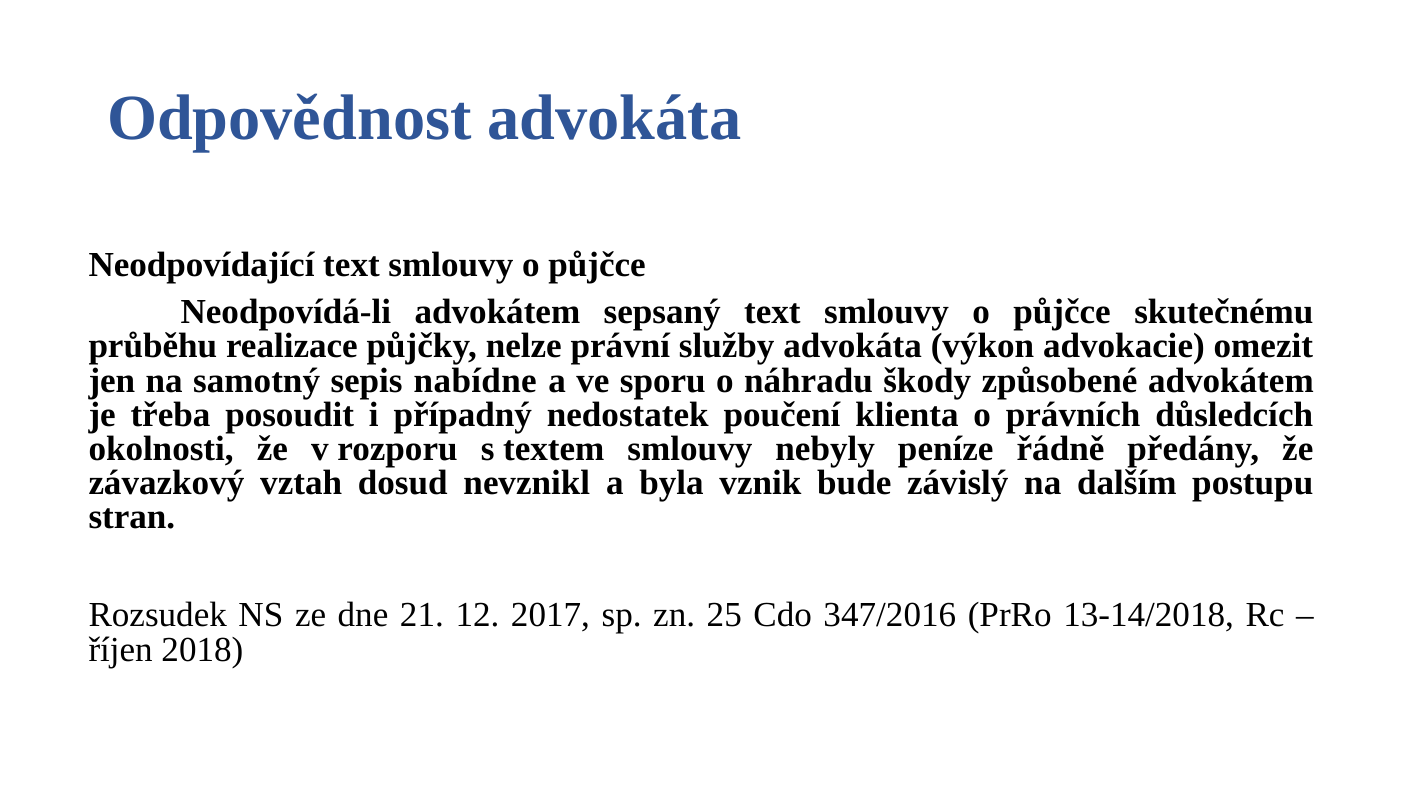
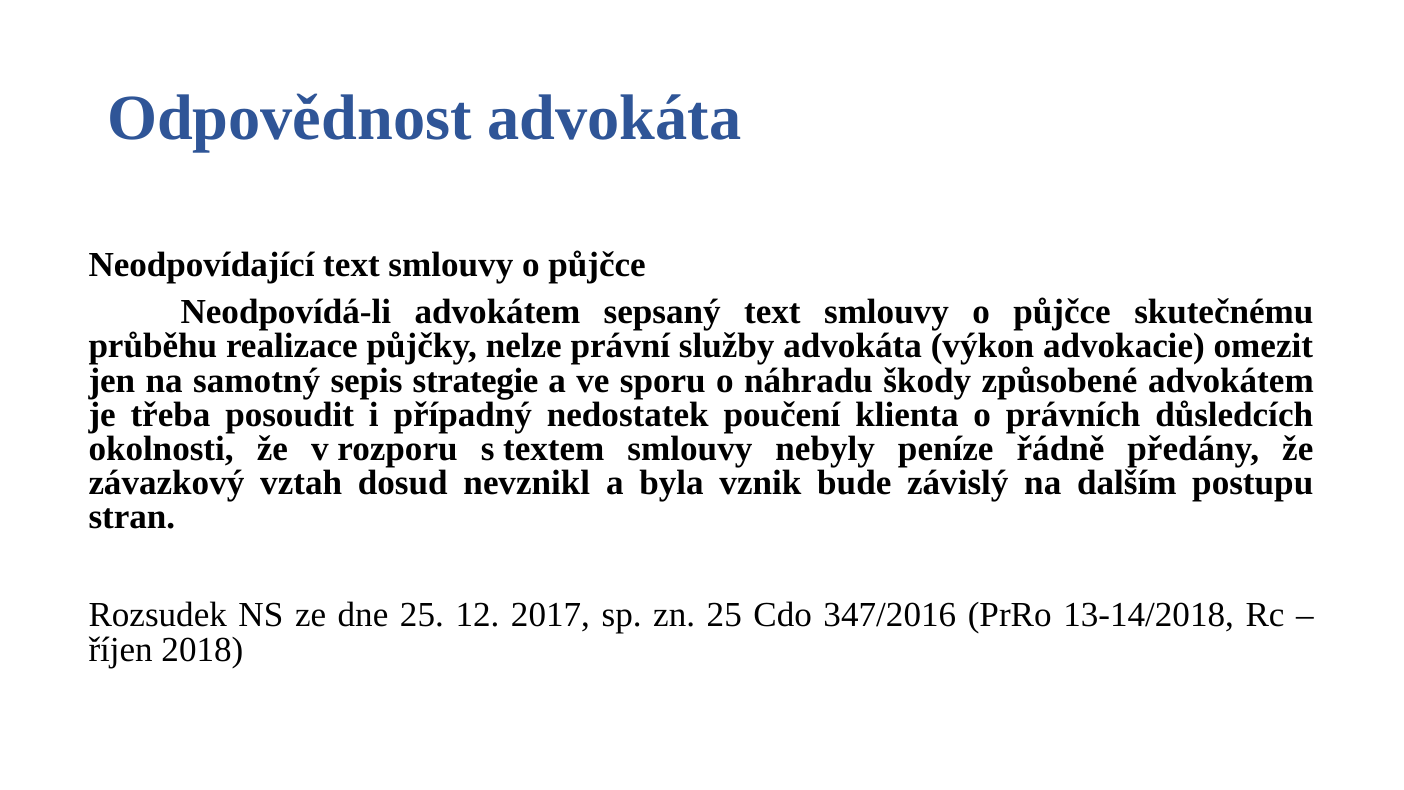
nabídne: nabídne -> strategie (476, 380)
dne 21: 21 -> 25 (422, 615)
